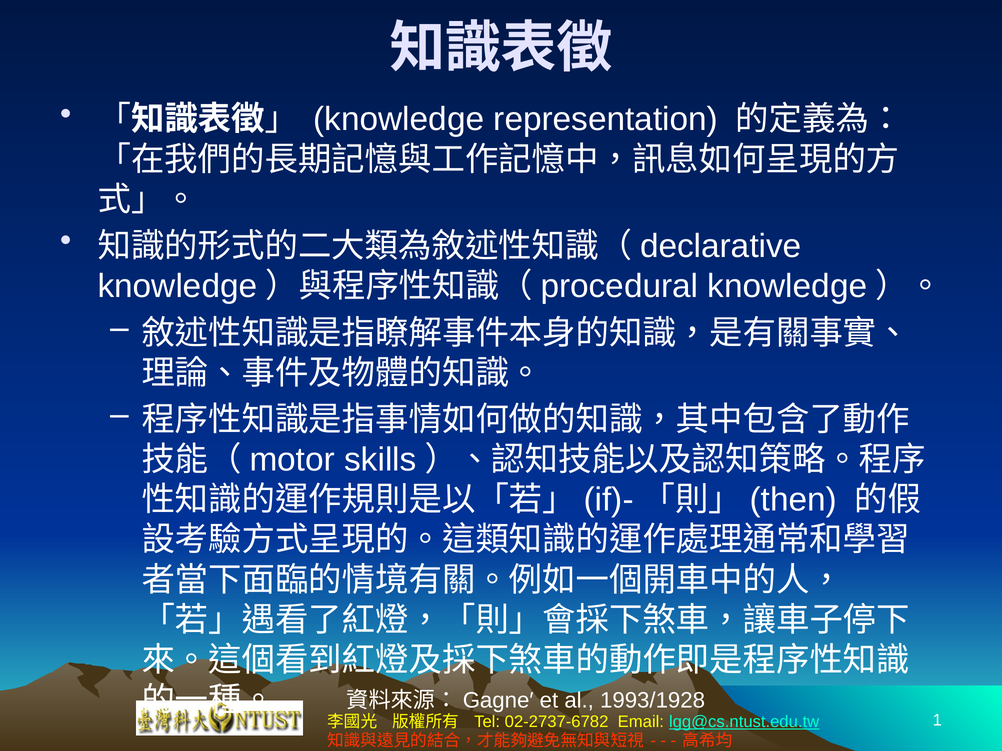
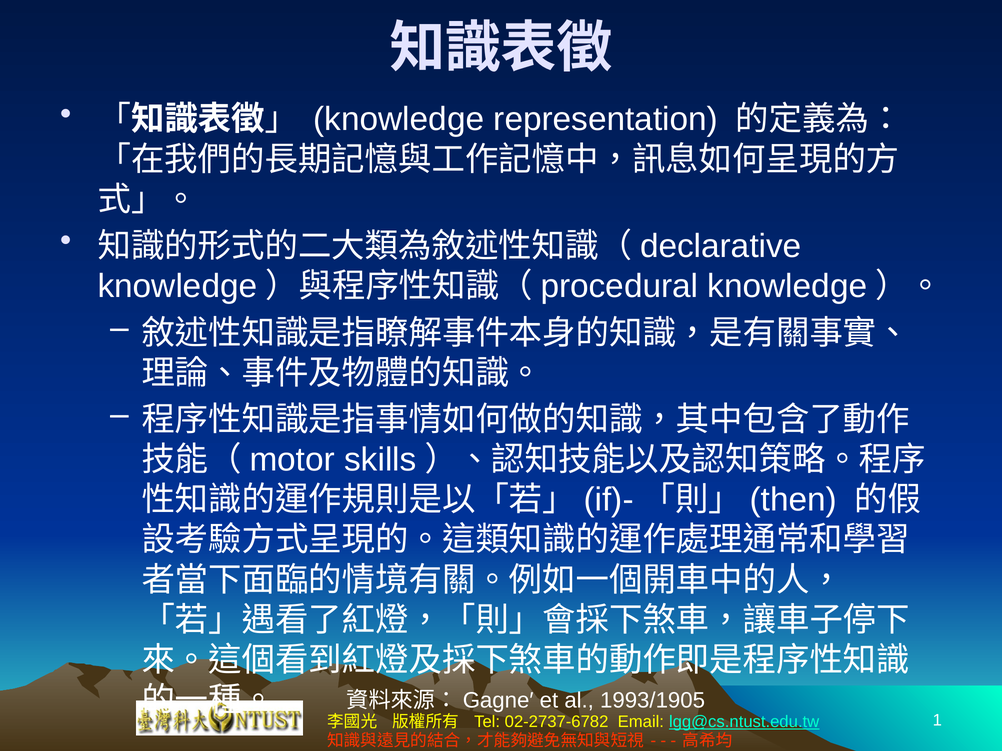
1993/1928: 1993/1928 -> 1993/1905 (653, 701)
